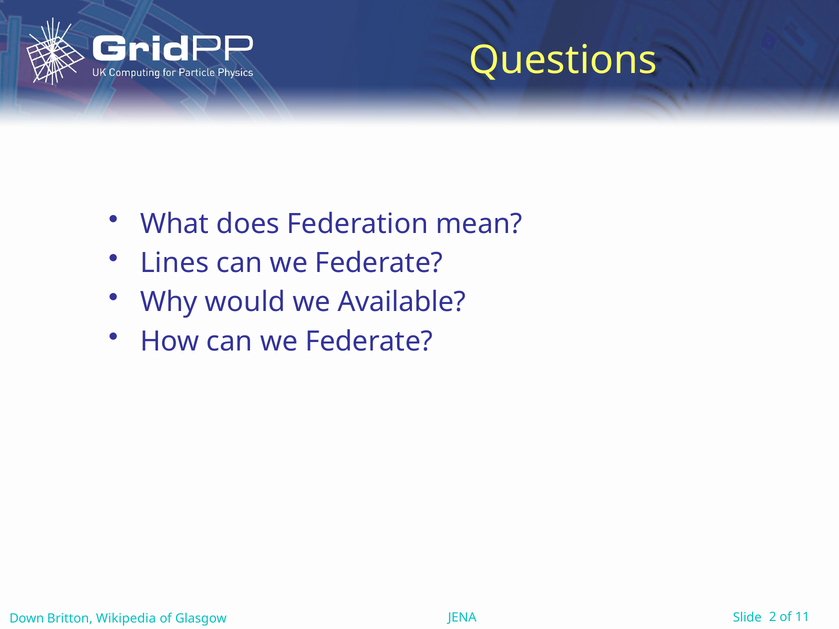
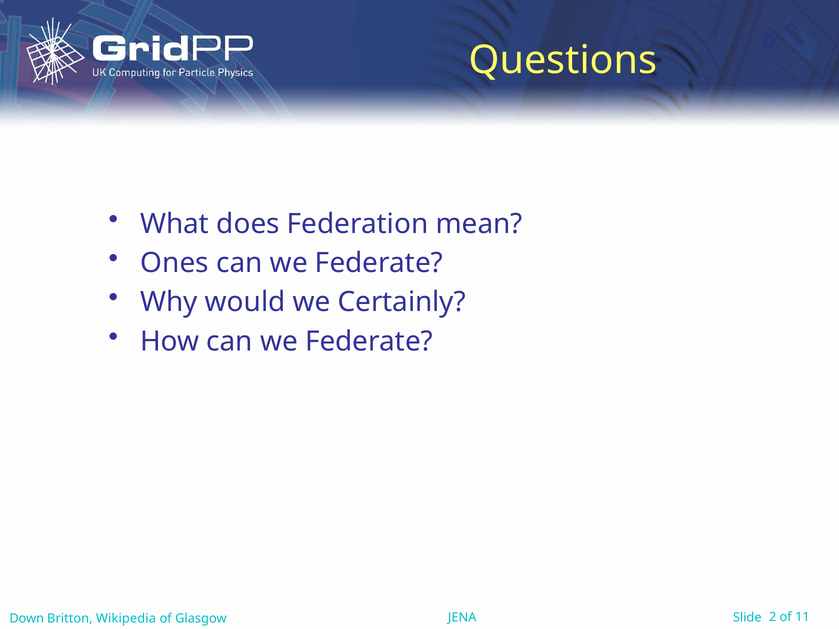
Lines: Lines -> Ones (174, 263)
Available: Available -> Certainly (402, 302)
